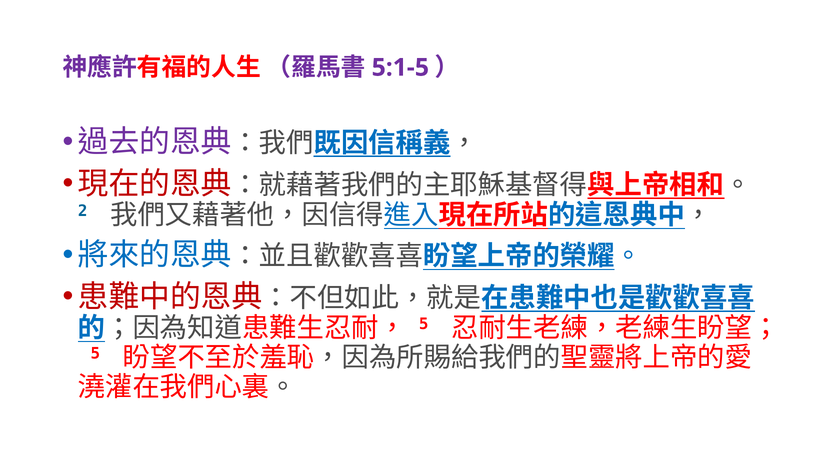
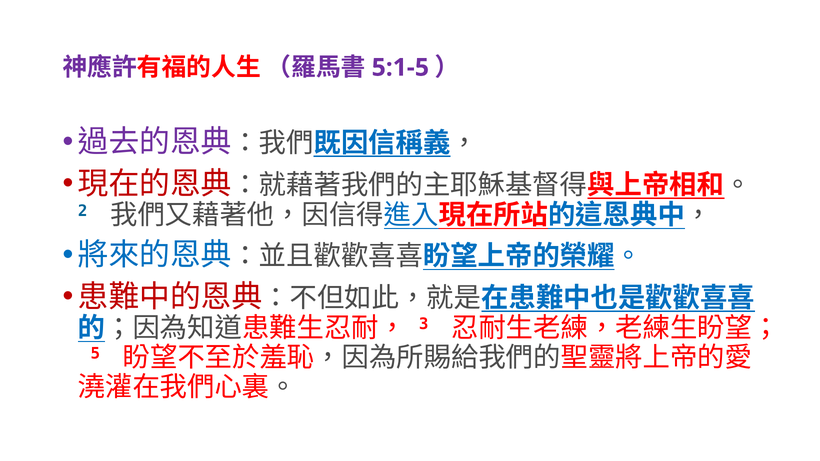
5: 5 -> 3 (424, 324)
